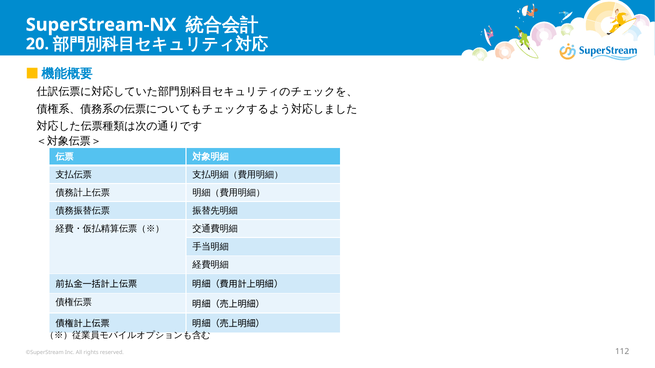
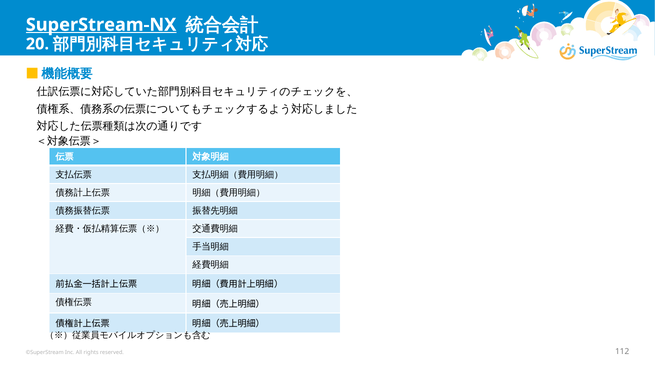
SuperStream-NX underline: none -> present (101, 25)
